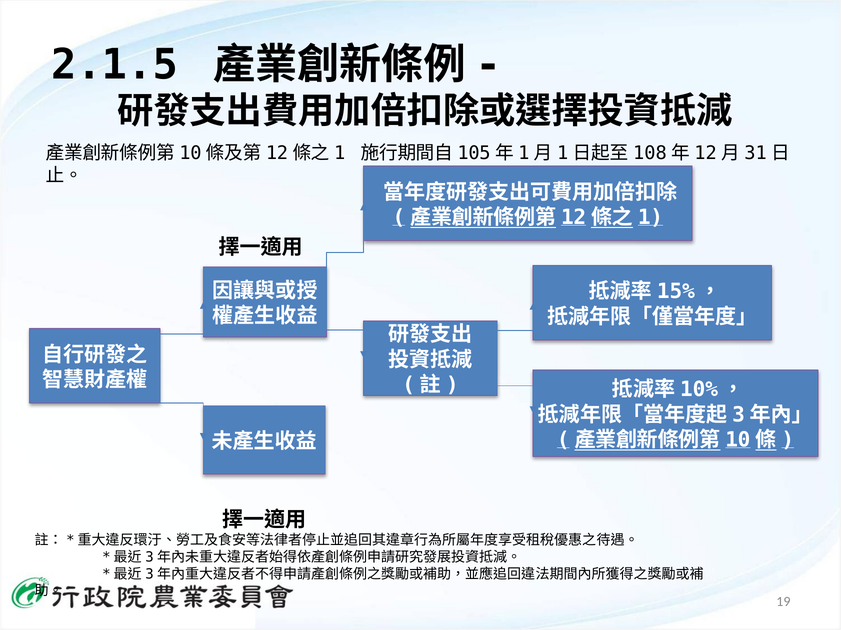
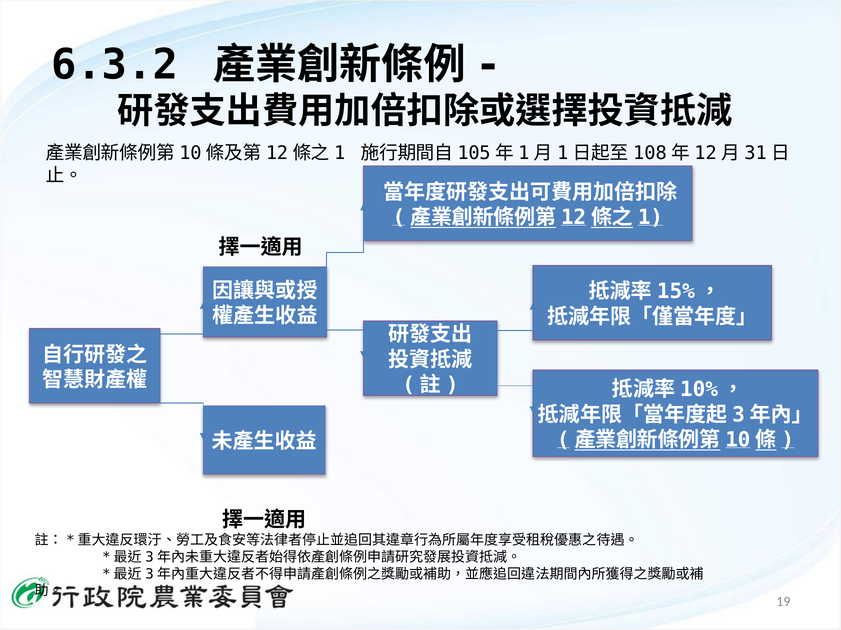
2.1.5: 2.1.5 -> 6.3.2 (115, 65)
